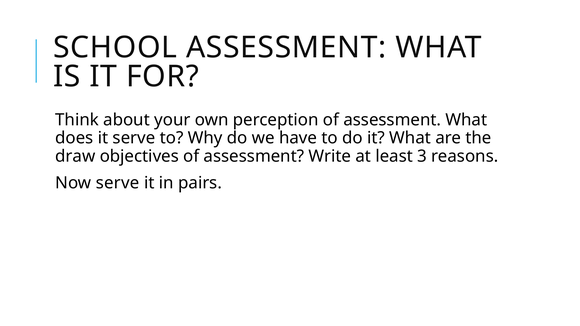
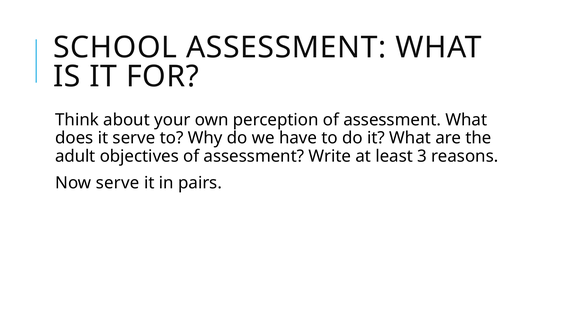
draw: draw -> adult (75, 156)
